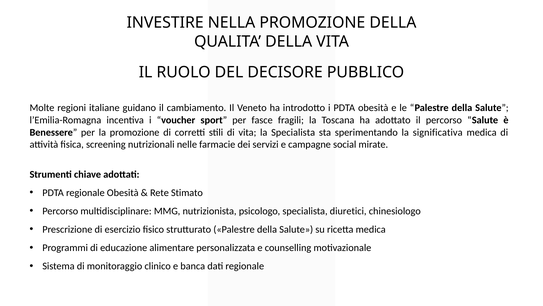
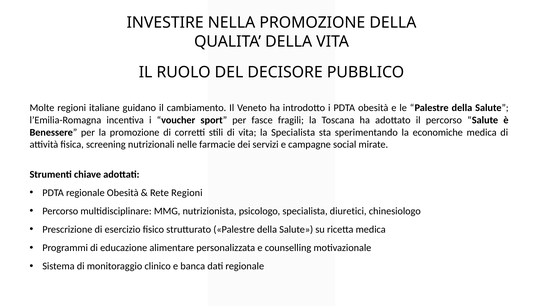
significativa: significativa -> economiche (438, 132)
Rete Stimato: Stimato -> Regioni (187, 192)
